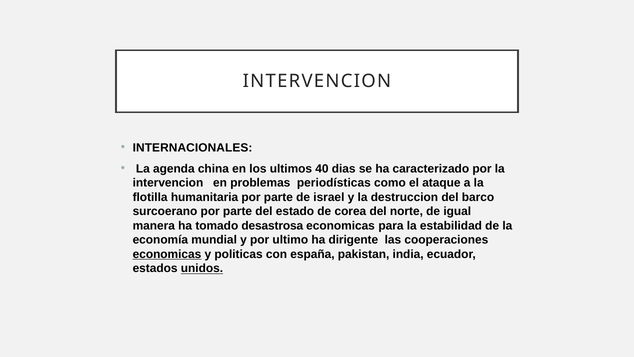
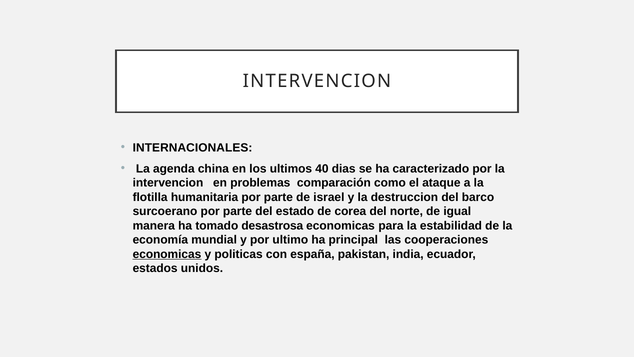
periodísticas: periodísticas -> comparación (334, 183)
dirigente: dirigente -> principal (353, 240)
unidos underline: present -> none (202, 268)
